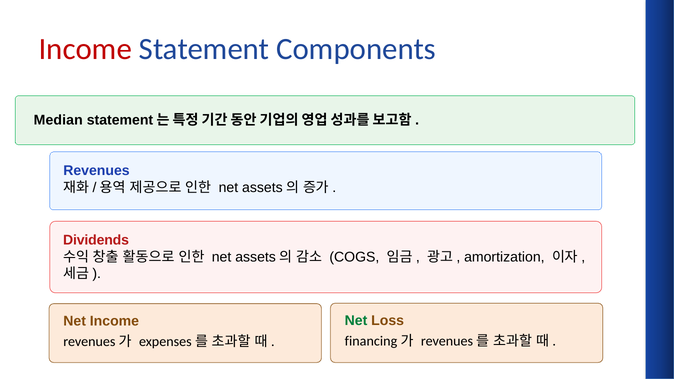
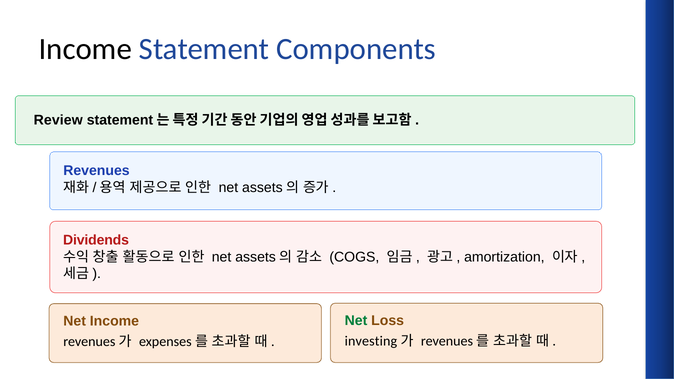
Income colour: red -> black (85, 49)
Median: Median -> Review (58, 120)
financing: financing -> investing (371, 341)
